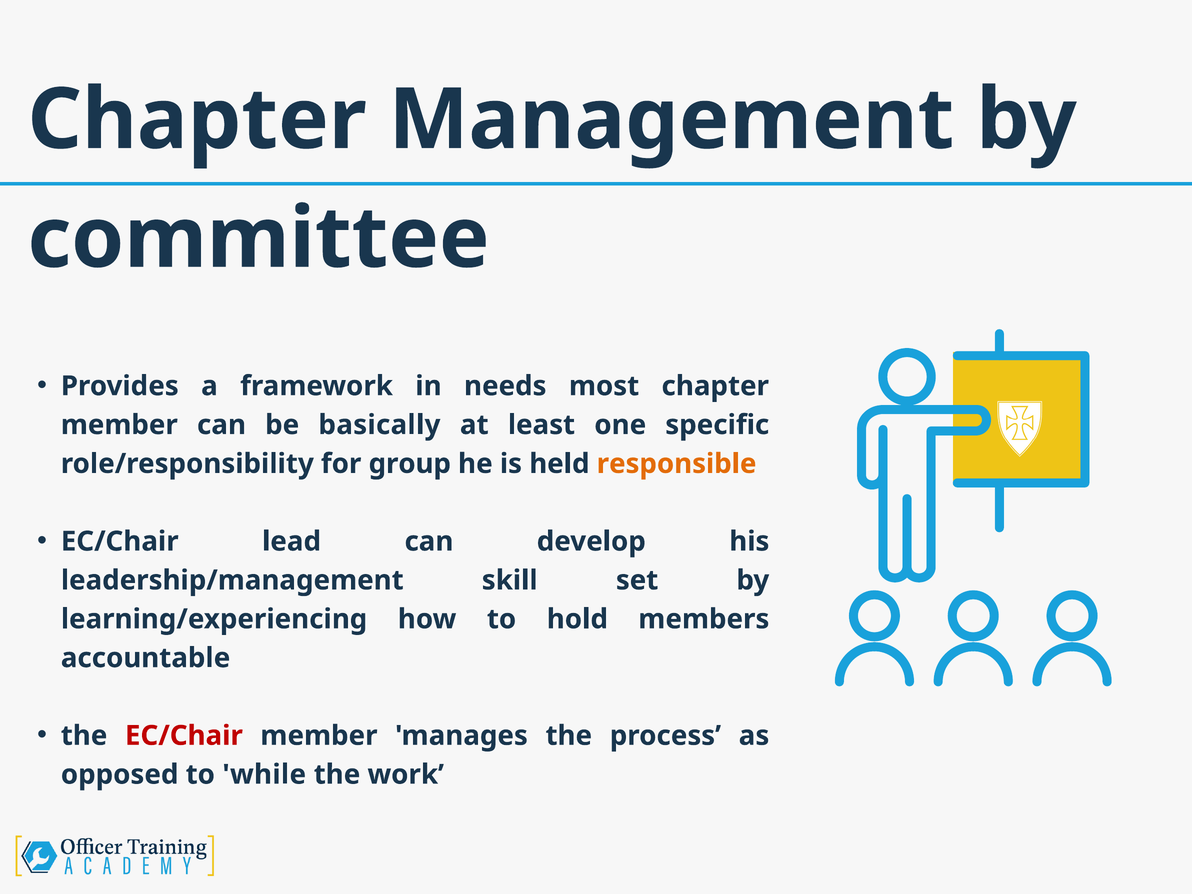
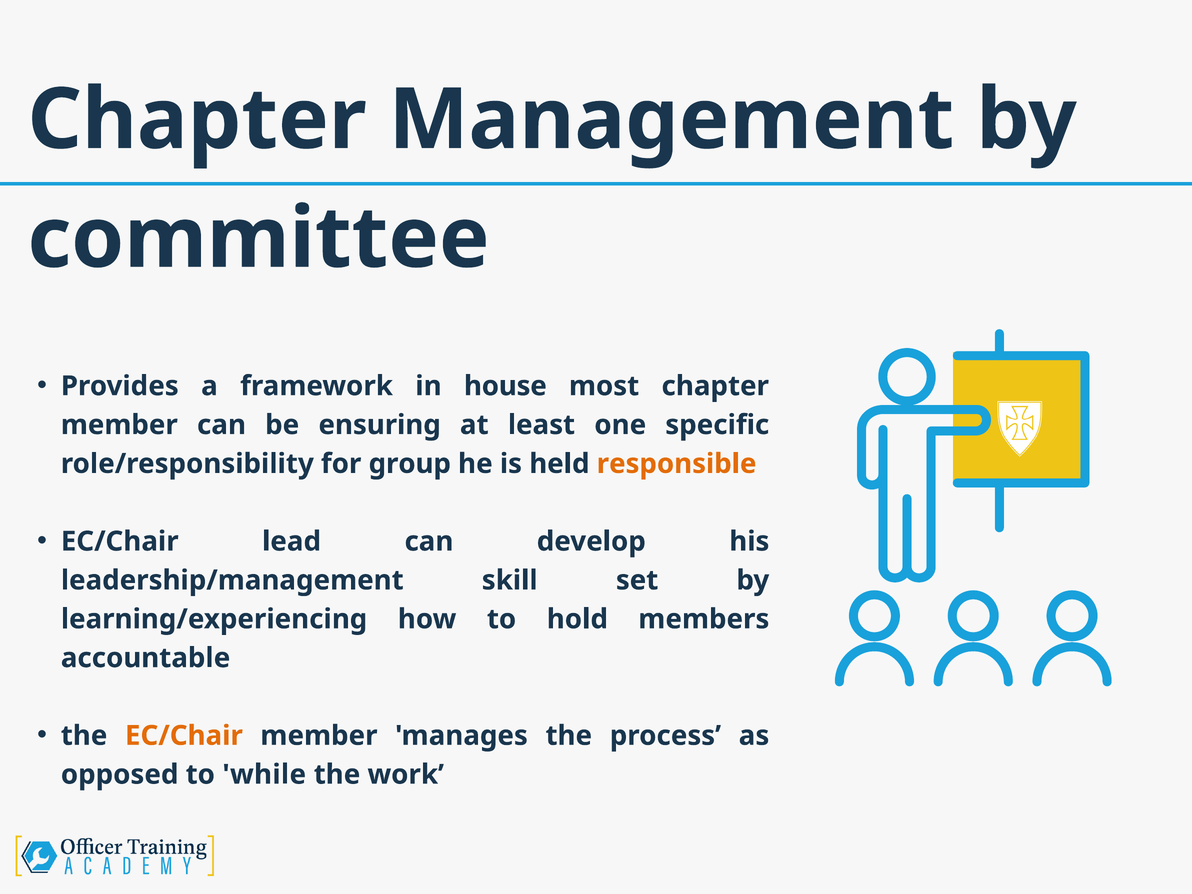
needs: needs -> house (505, 386)
basically: basically -> ensuring (380, 425)
EC/Chair colour: red -> orange (184, 736)
